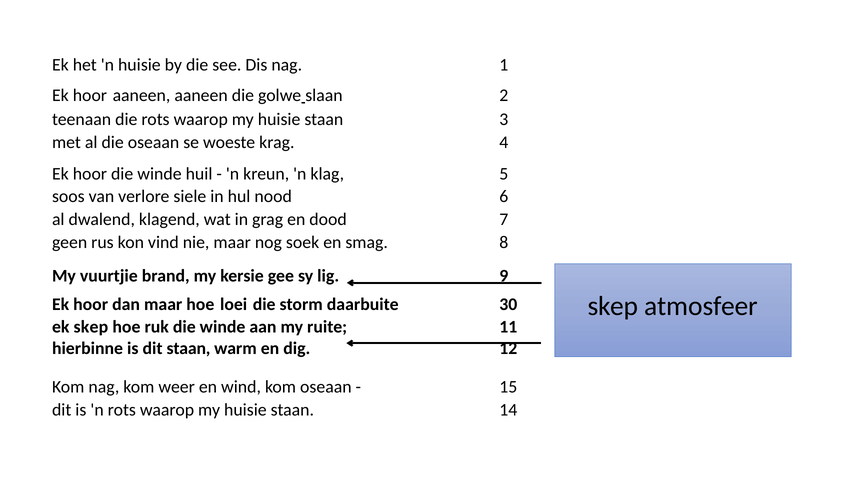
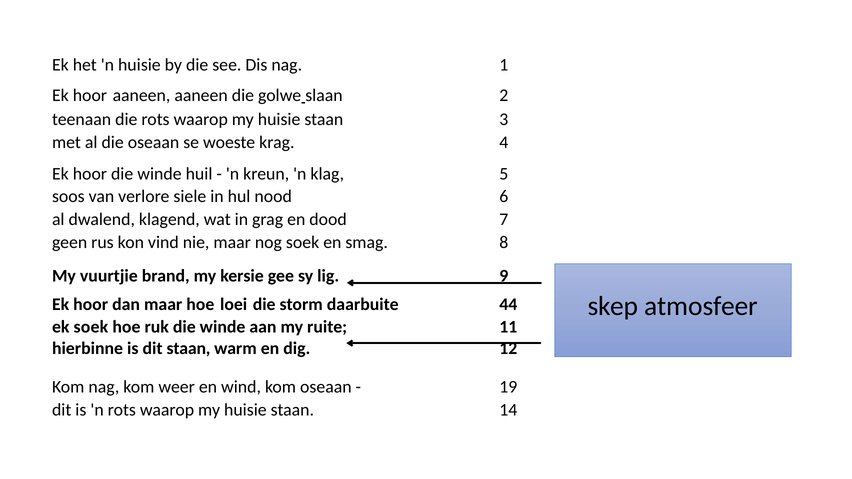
30: 30 -> 44 (508, 304)
ek skep: skep -> soek (91, 327)
15: 15 -> 19 (508, 387)
